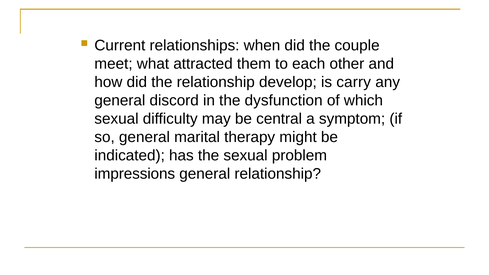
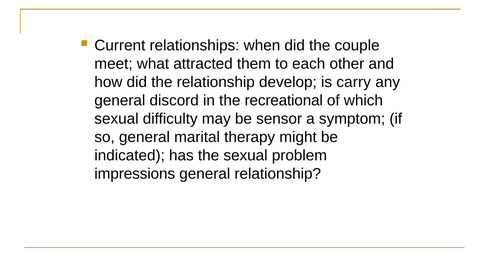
dysfunction: dysfunction -> recreational (284, 101)
central: central -> sensor (279, 119)
